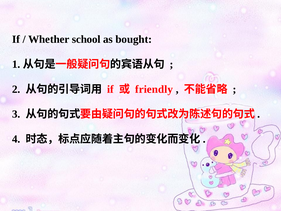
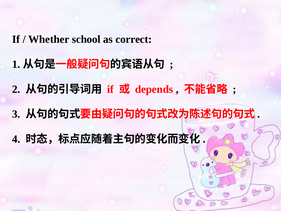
bought: bought -> correct (134, 39)
friendly: friendly -> depends (154, 89)
